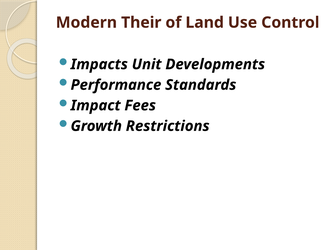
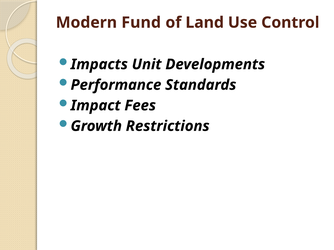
Their: Their -> Fund (141, 23)
